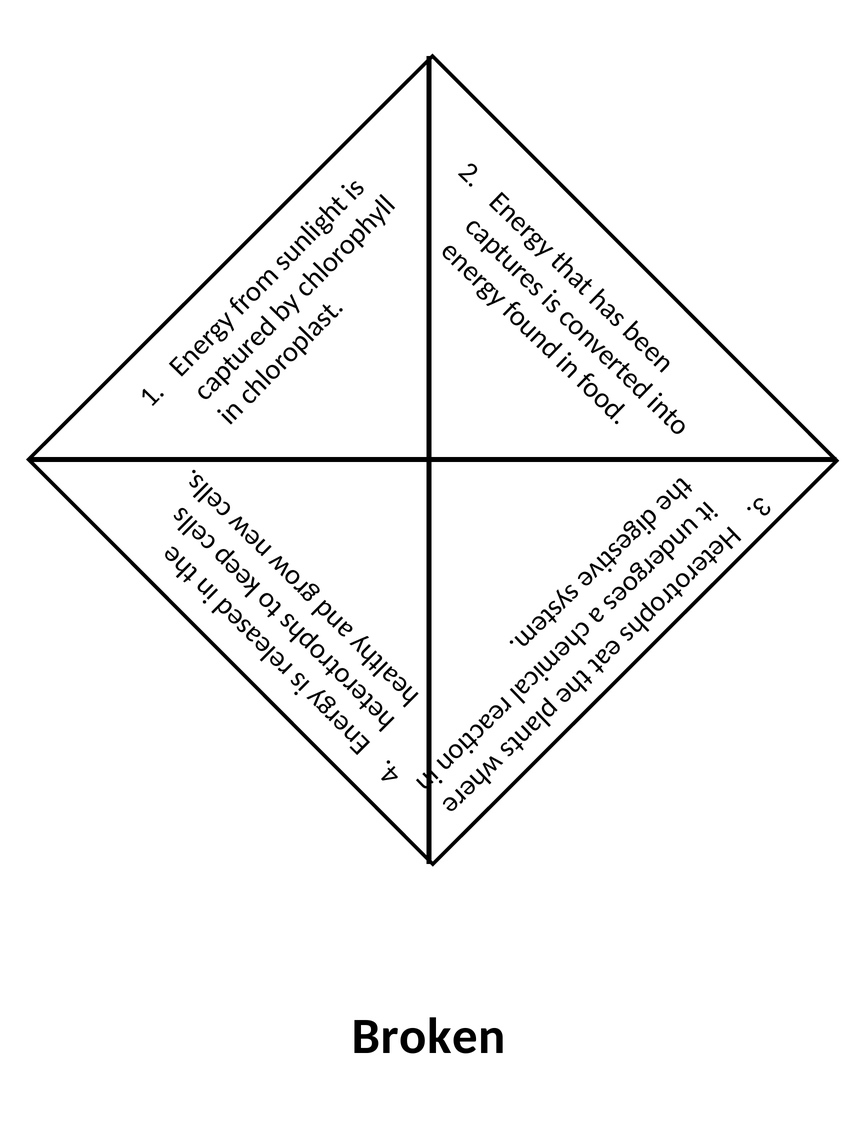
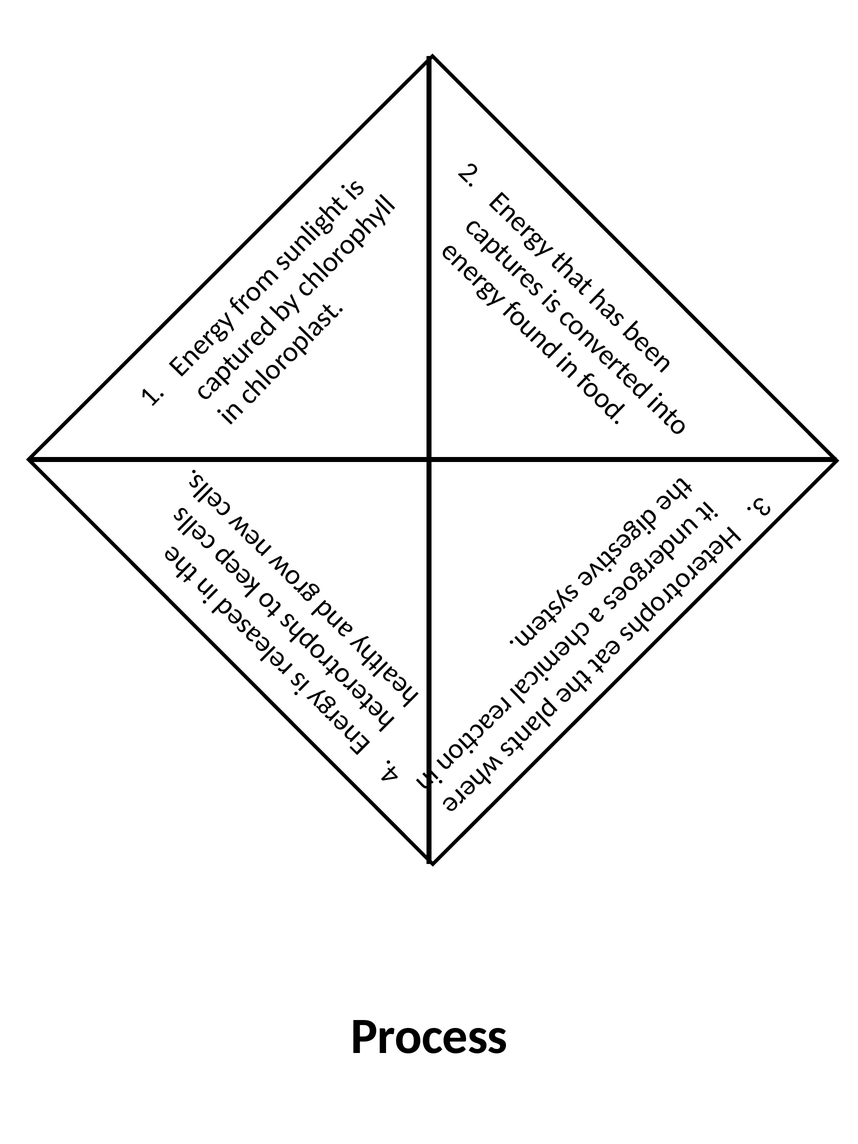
Broken: Broken -> Process (429, 1036)
